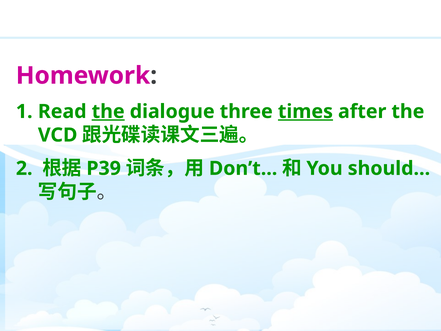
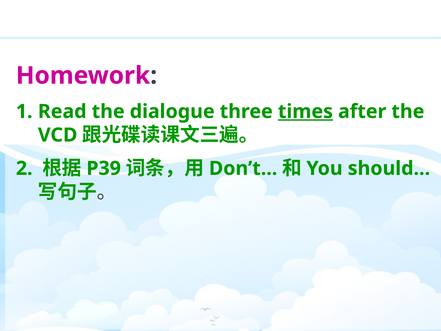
the underline: present -> none (108, 111)
